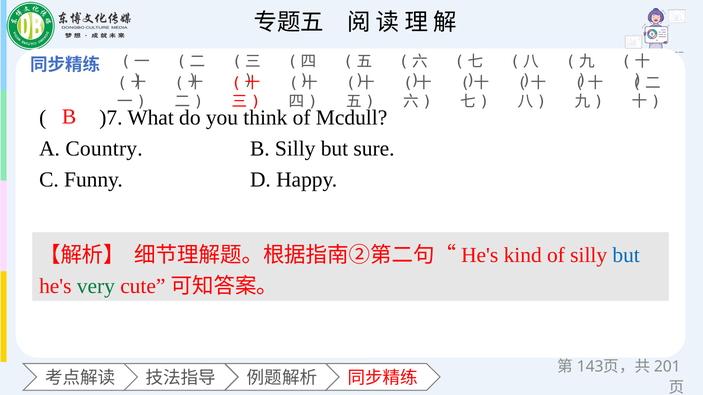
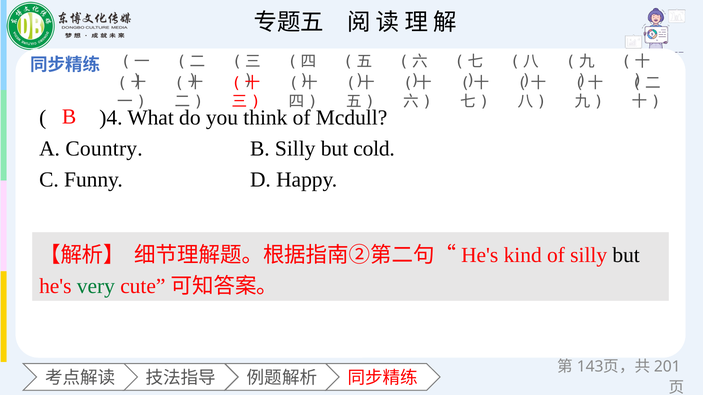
)7: )7 -> )4 (111, 118)
sure: sure -> cold (374, 149)
but colour: blue -> black (626, 255)
